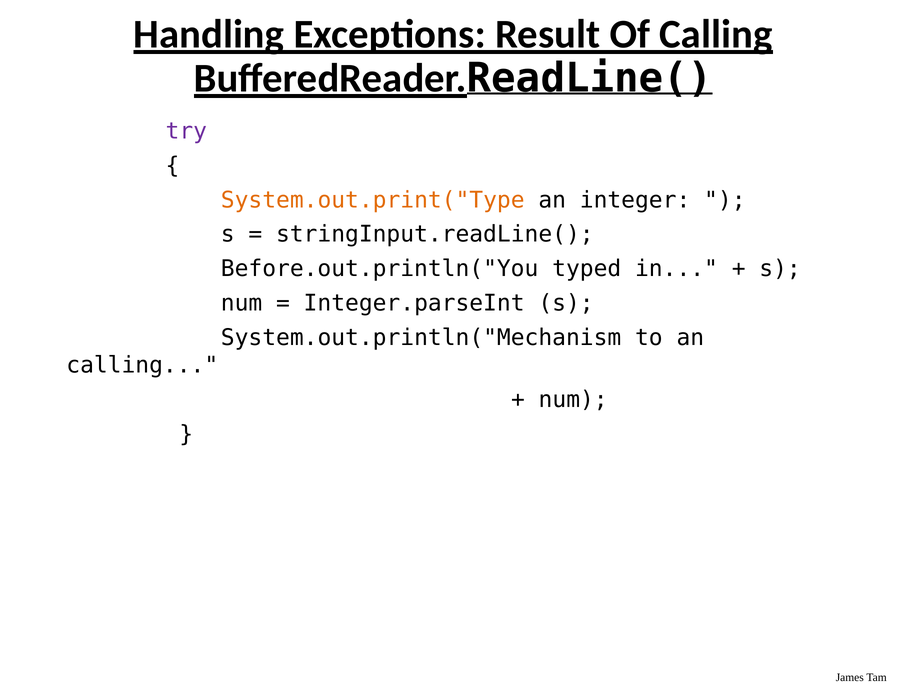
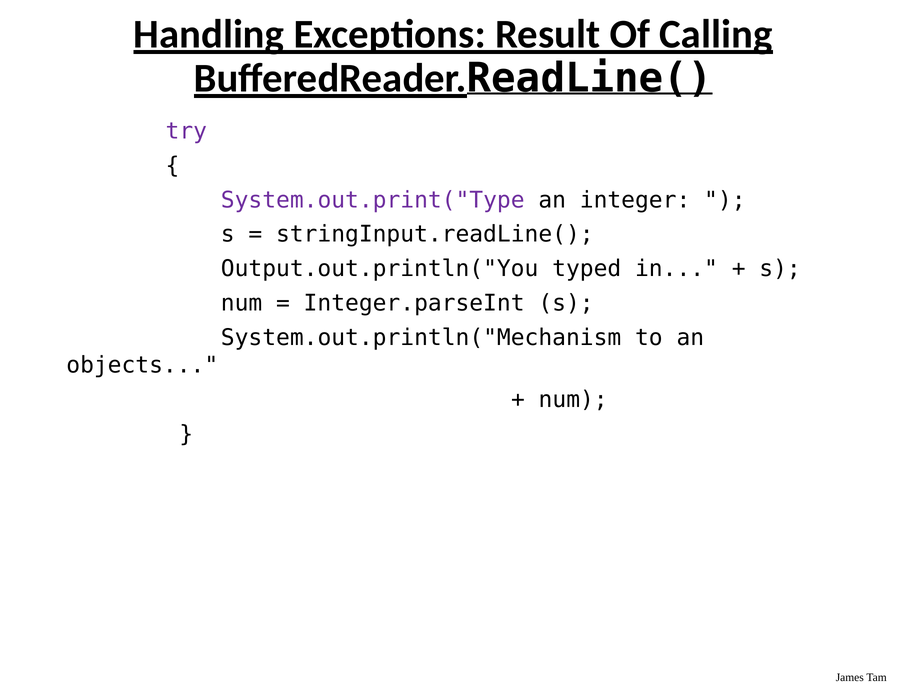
System.out.print("Type colour: orange -> purple (373, 200)
Before.out.println("You: Before.out.println("You -> Output.out.println("You (380, 269)
calling: calling -> objects (142, 365)
